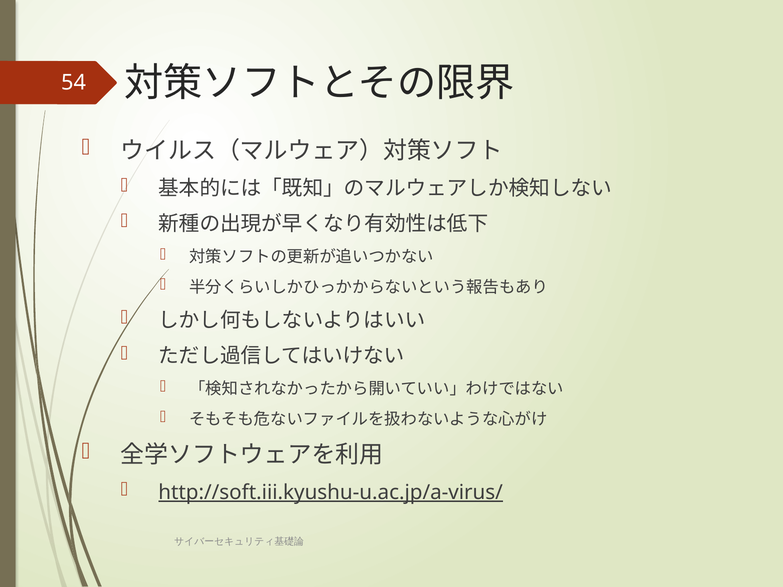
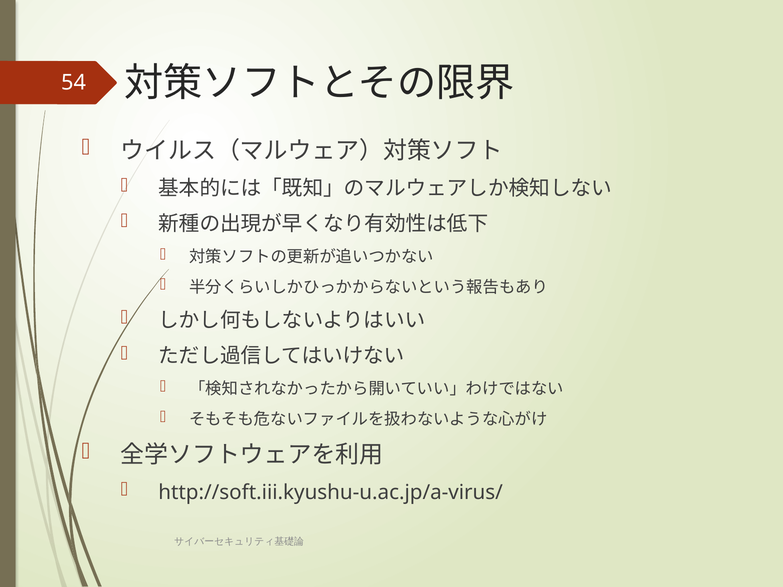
http://soft.iii.kyushu-u.ac.jp/a-virus/ underline: present -> none (331, 492)
